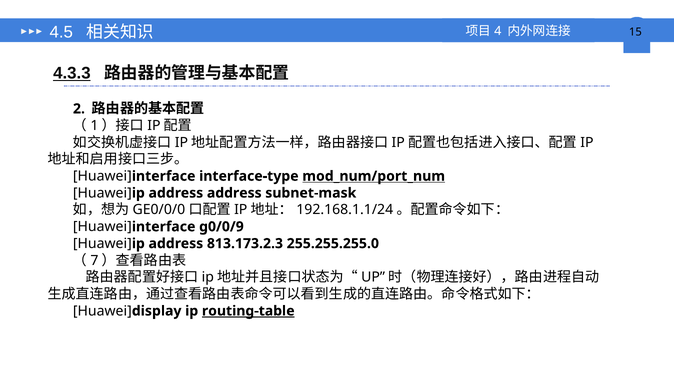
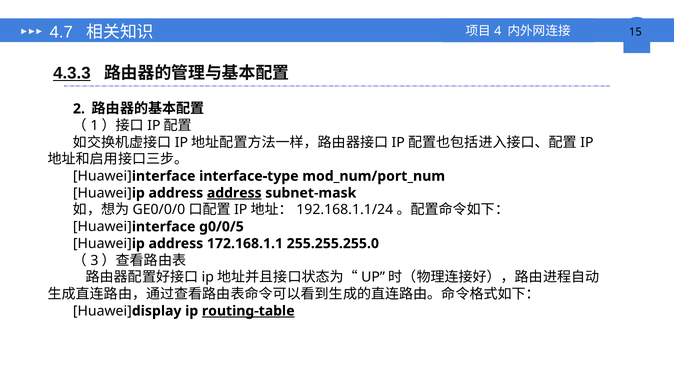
4.5: 4.5 -> 4.7 (61, 32)
mod_num/port_num underline: present -> none (374, 176)
address underline: none -> present (234, 193)
g0/0/9: g0/0/9 -> g0/0/5 (221, 227)
813.173.2.3: 813.173.2.3 -> 172.168.1.1 (245, 244)
7: 7 -> 3 (94, 260)
